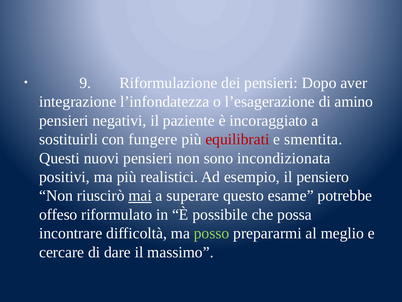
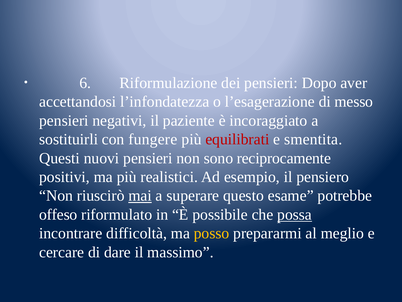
9: 9 -> 6 (85, 83)
integrazione: integrazione -> accettandosi (78, 102)
amino: amino -> messo (354, 102)
incondizionata: incondizionata -> reciprocamente (284, 158)
possa underline: none -> present (295, 214)
posso colour: light green -> yellow (212, 233)
